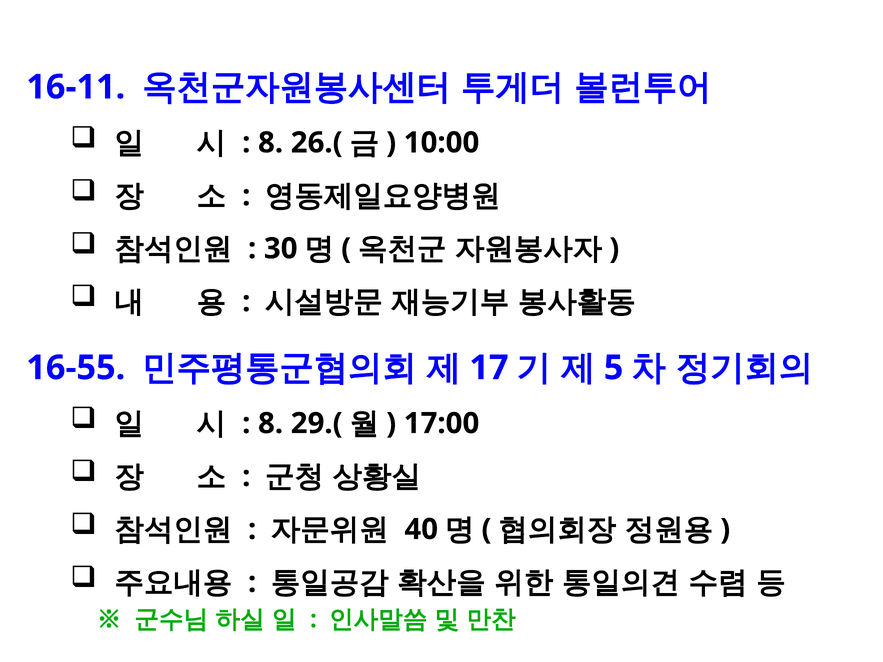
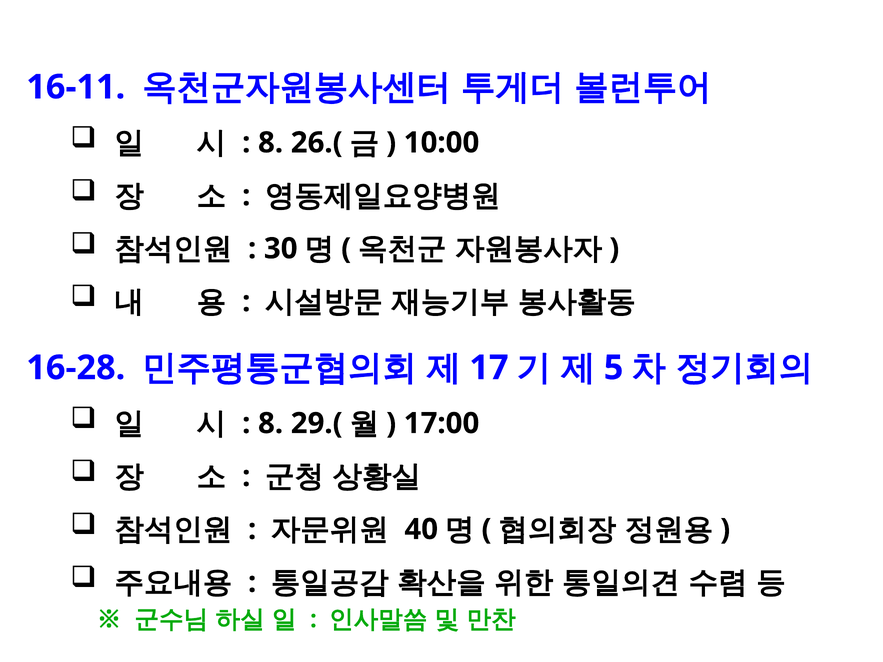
16-55: 16-55 -> 16-28 (76, 368)
